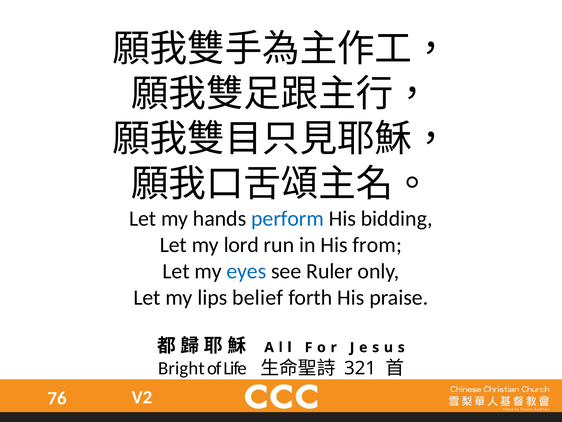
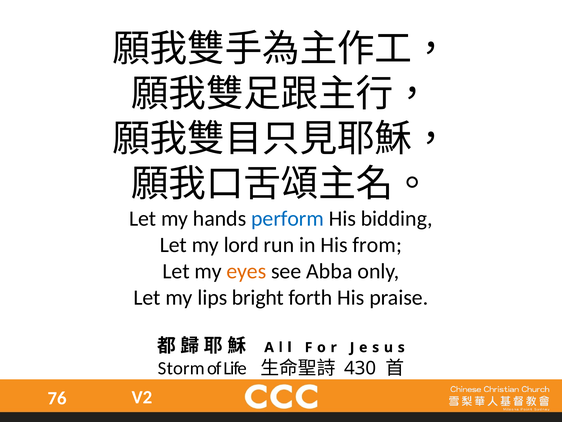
eyes colour: blue -> orange (246, 271)
Ruler: Ruler -> Abba (329, 271)
belief: belief -> bright (258, 297)
Bright: Bright -> Storm (181, 368)
321: 321 -> 430 (360, 368)
